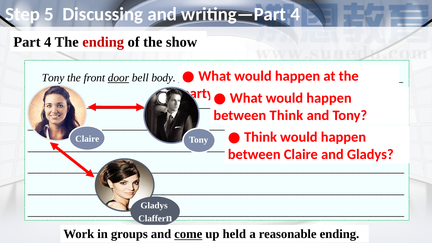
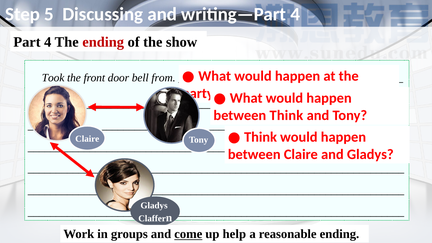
Tony: Tony -> Took (53, 78)
door underline: present -> none (118, 78)
body: body -> from (164, 78)
held: held -> help (234, 234)
